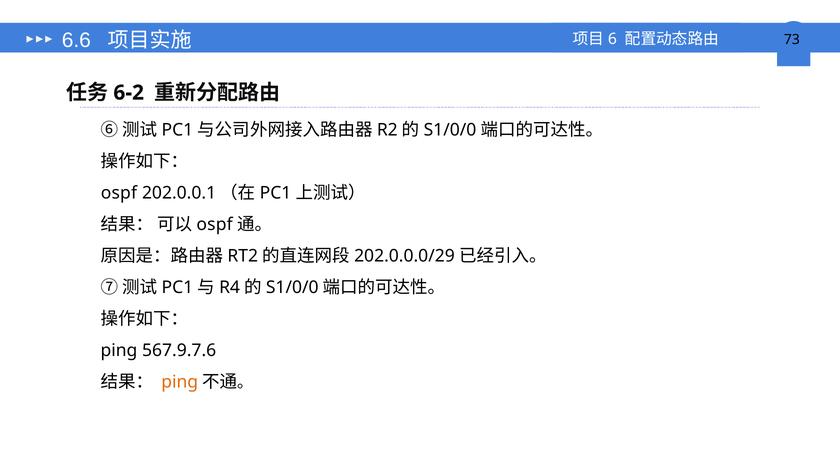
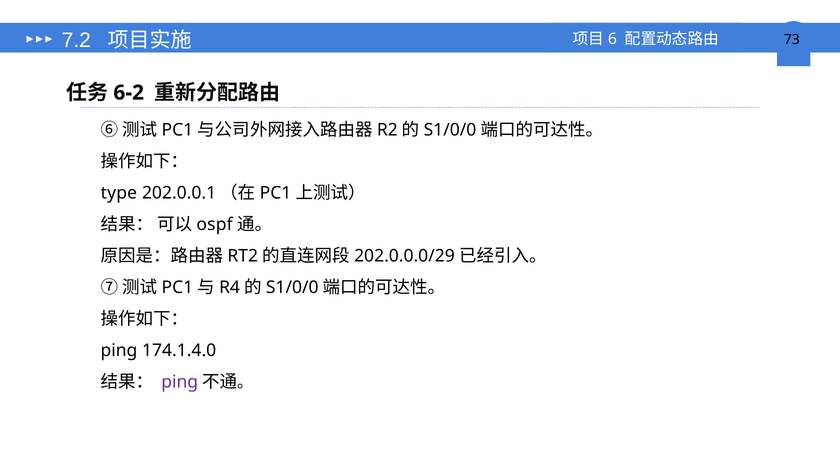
6.6: 6.6 -> 7.2 (76, 40)
ospf: ospf -> type (119, 193)
567.9.7.6: 567.9.7.6 -> 174.1.4.0 (179, 351)
ping colour: orange -> purple (180, 382)
